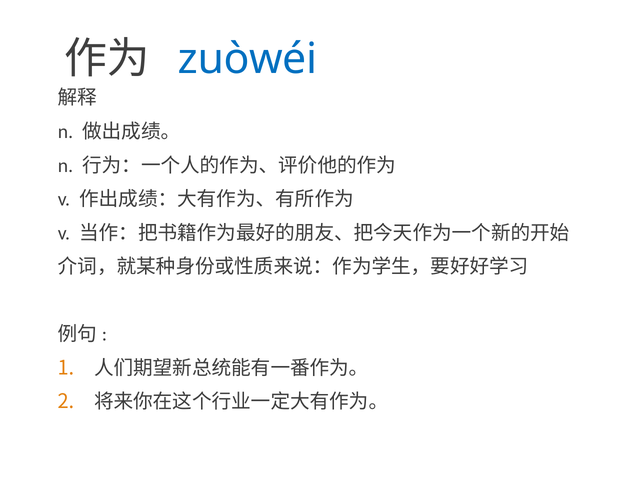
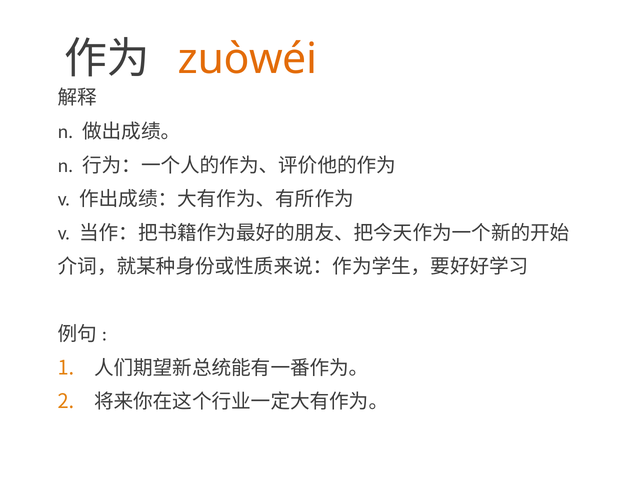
zuòwéi colour: blue -> orange (247, 59)
